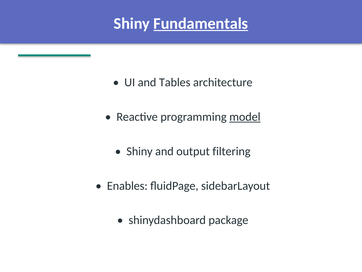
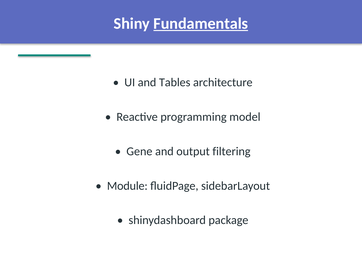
model underline: present -> none (245, 117)
Shiny: Shiny -> Gene (139, 151)
Enables: Enables -> Module (127, 185)
